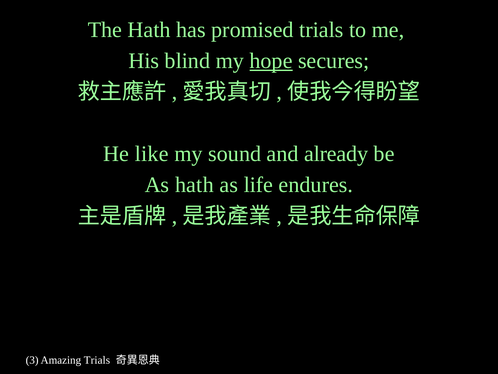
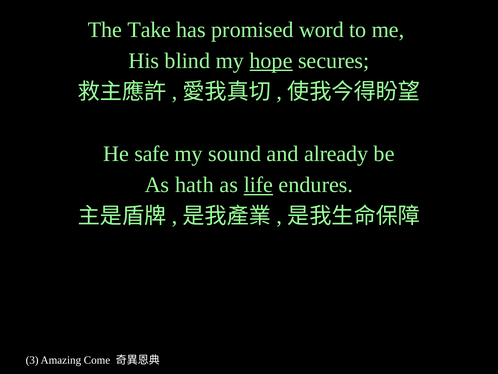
The Hath: Hath -> Take (149, 30)
promised trials: trials -> word (321, 30)
like: like -> safe (152, 154)
life underline: none -> present (258, 185)
Amazing Trials: Trials -> Come (97, 360)
